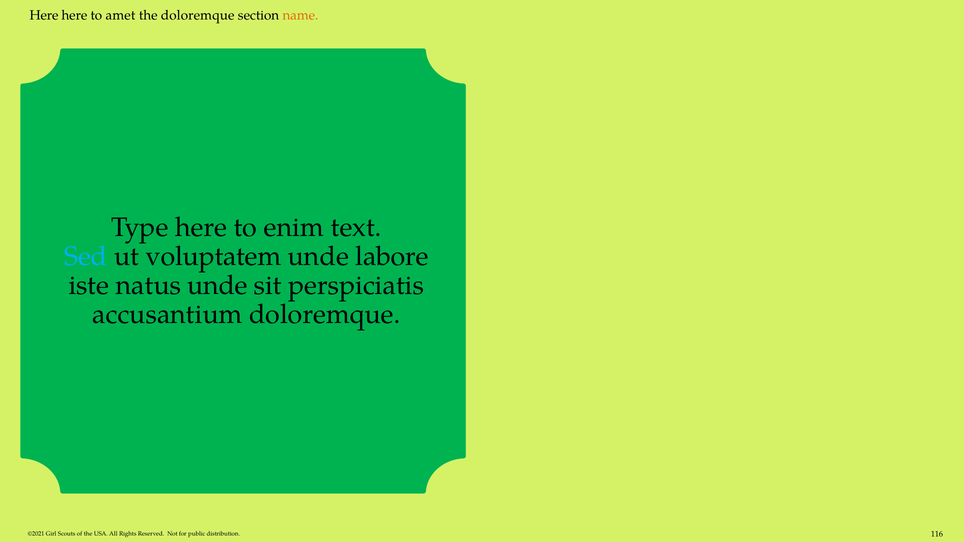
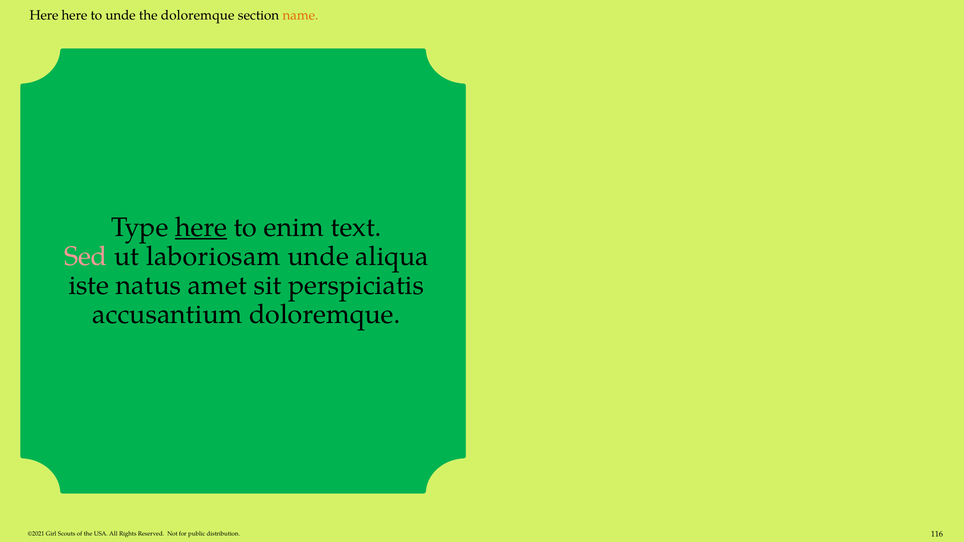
to amet: amet -> unde (121, 15)
here underline: none -> present (201, 228)
Sed colour: light blue -> pink (86, 256)
voluptatem: voluptatem -> laboriosam (213, 256)
labore: labore -> aliqua (392, 256)
natus unde: unde -> amet (217, 285)
